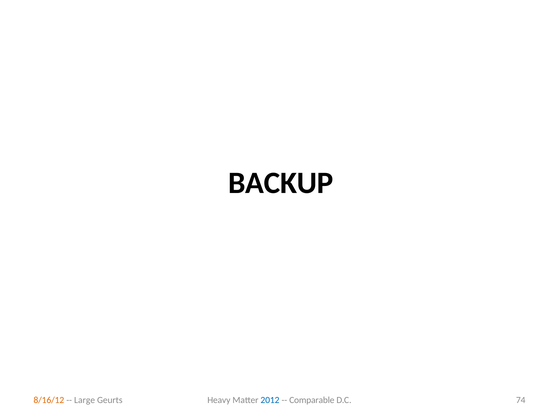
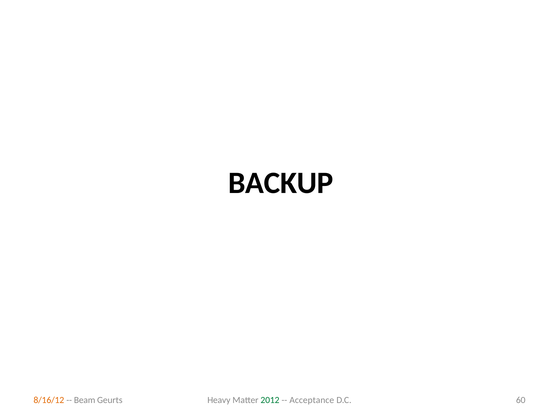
2012 colour: blue -> green (270, 400)
Comparable: Comparable -> Acceptance (312, 400)
74: 74 -> 60 (521, 400)
Large: Large -> Beam (85, 400)
